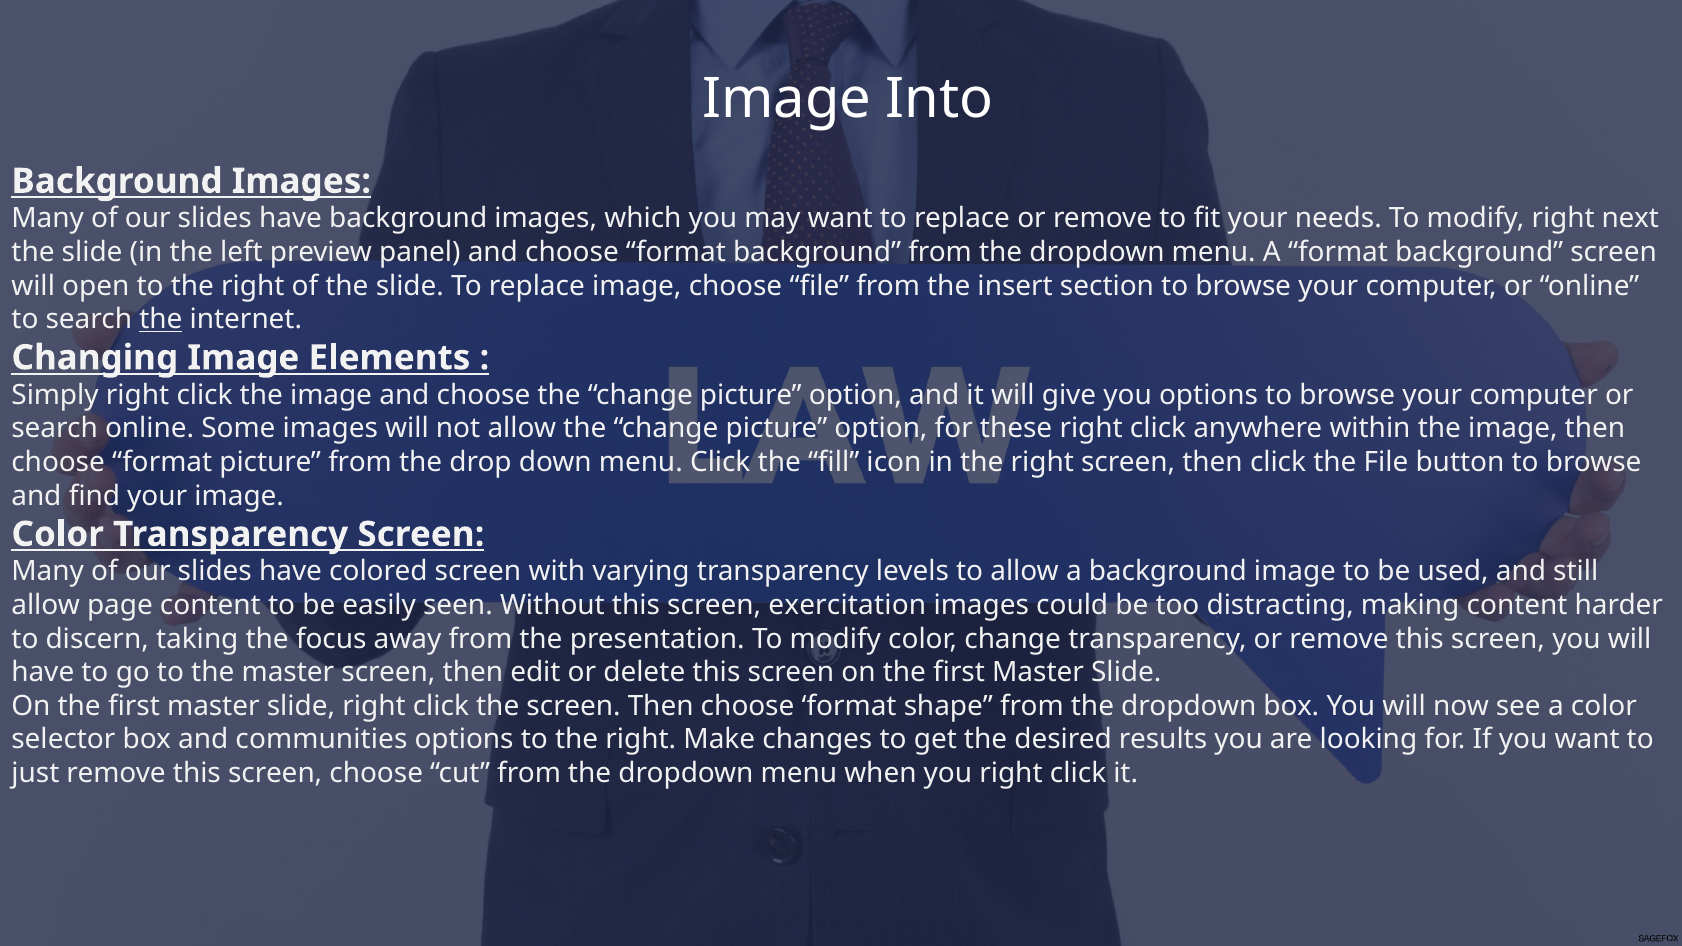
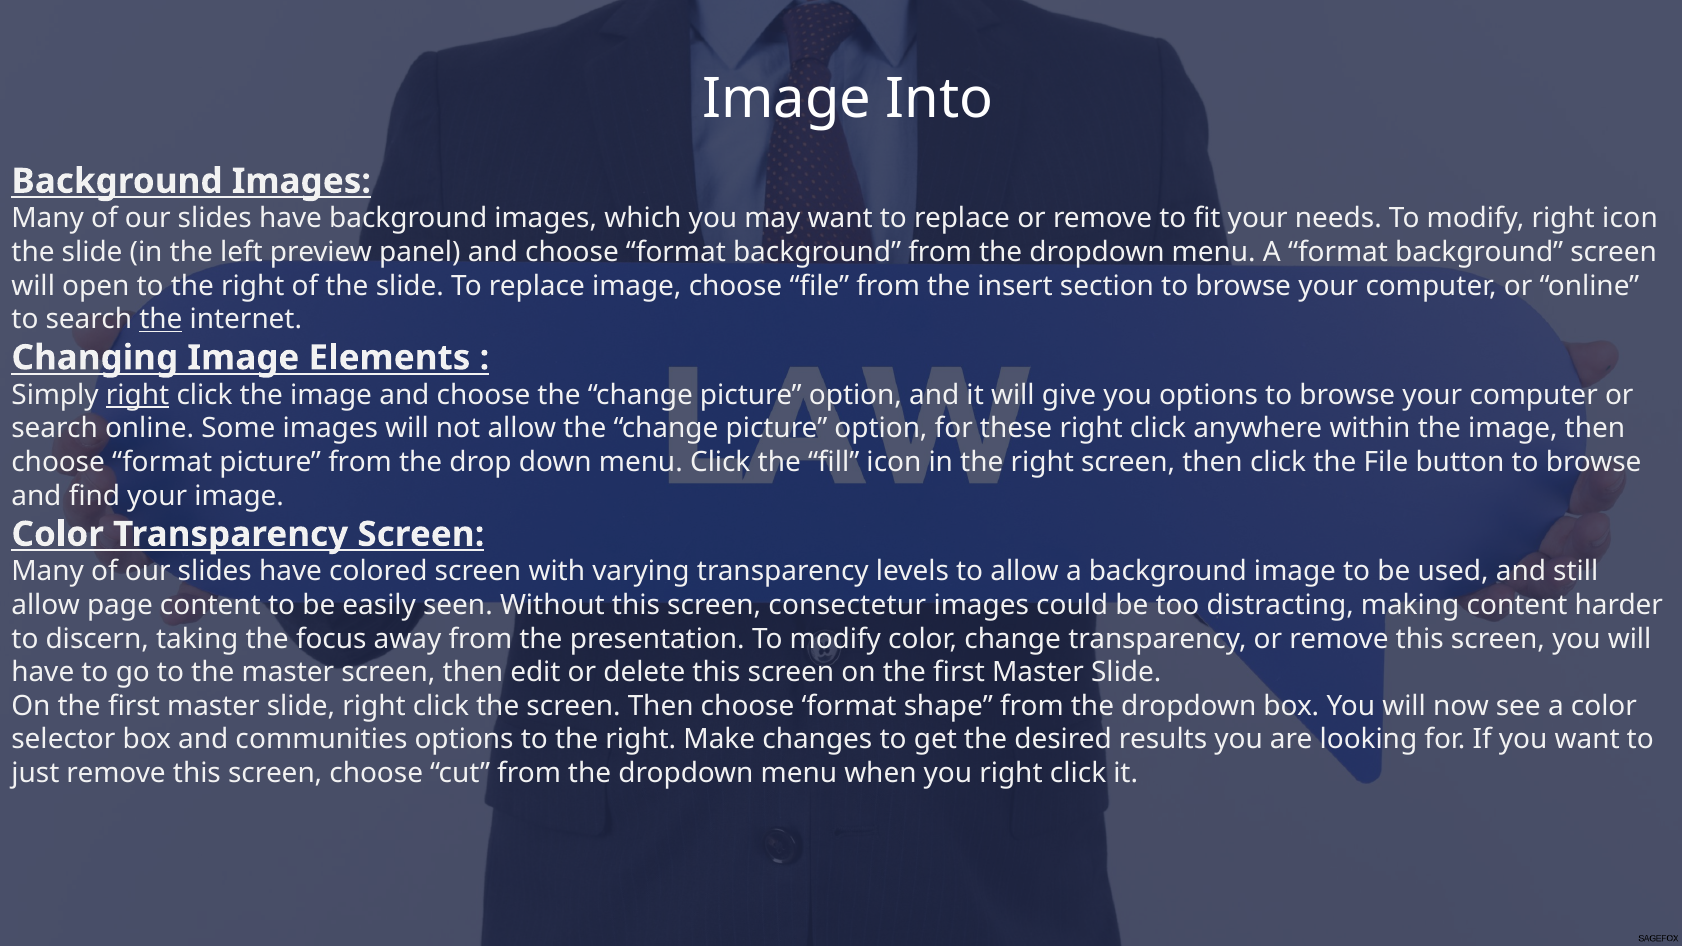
right next: next -> icon (1630, 219)
right underline: none -> present (138, 395)
exercitation: exercitation -> consectetur (847, 605)
